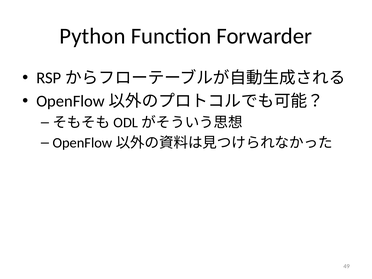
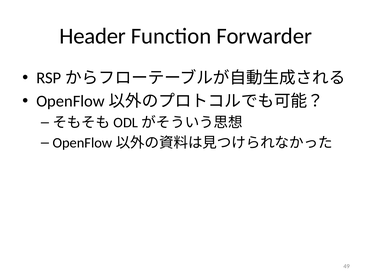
Python: Python -> Header (93, 36)
